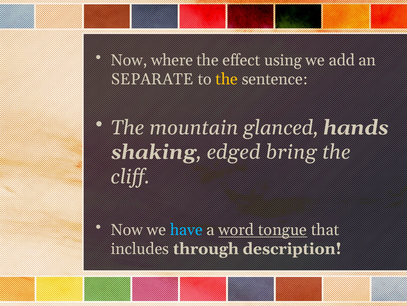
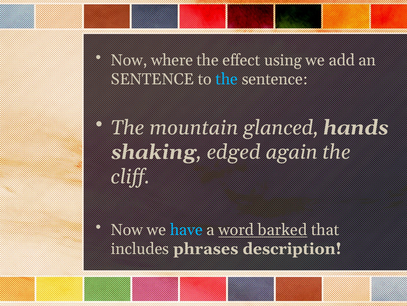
SEPARATE: SEPARATE -> SENTENCE (153, 79)
the colour: yellow -> light blue (227, 79)
bring: bring -> again (292, 152)
tongue: tongue -> barked (283, 229)
through: through -> phrases (206, 248)
